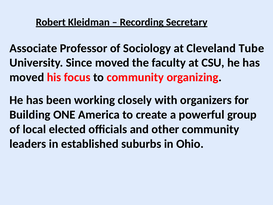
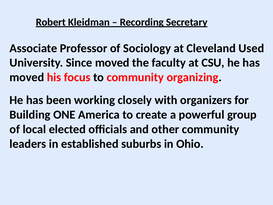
Tube: Tube -> Used (251, 48)
